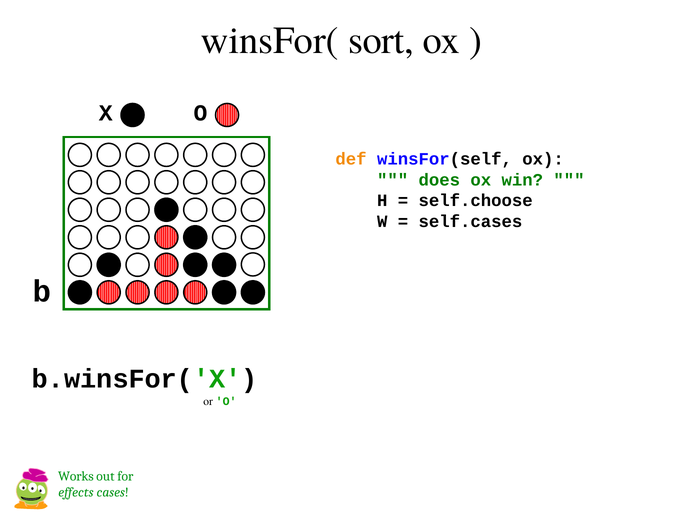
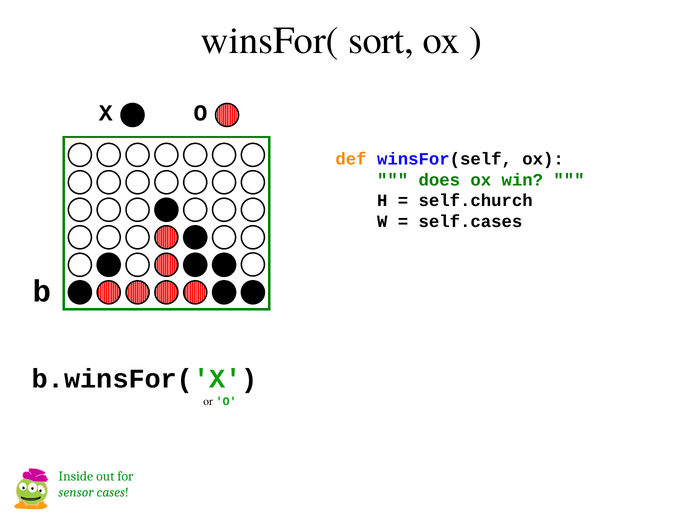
self.choose: self.choose -> self.church (476, 201)
Works: Works -> Inside (76, 476)
effects: effects -> sensor (76, 492)
